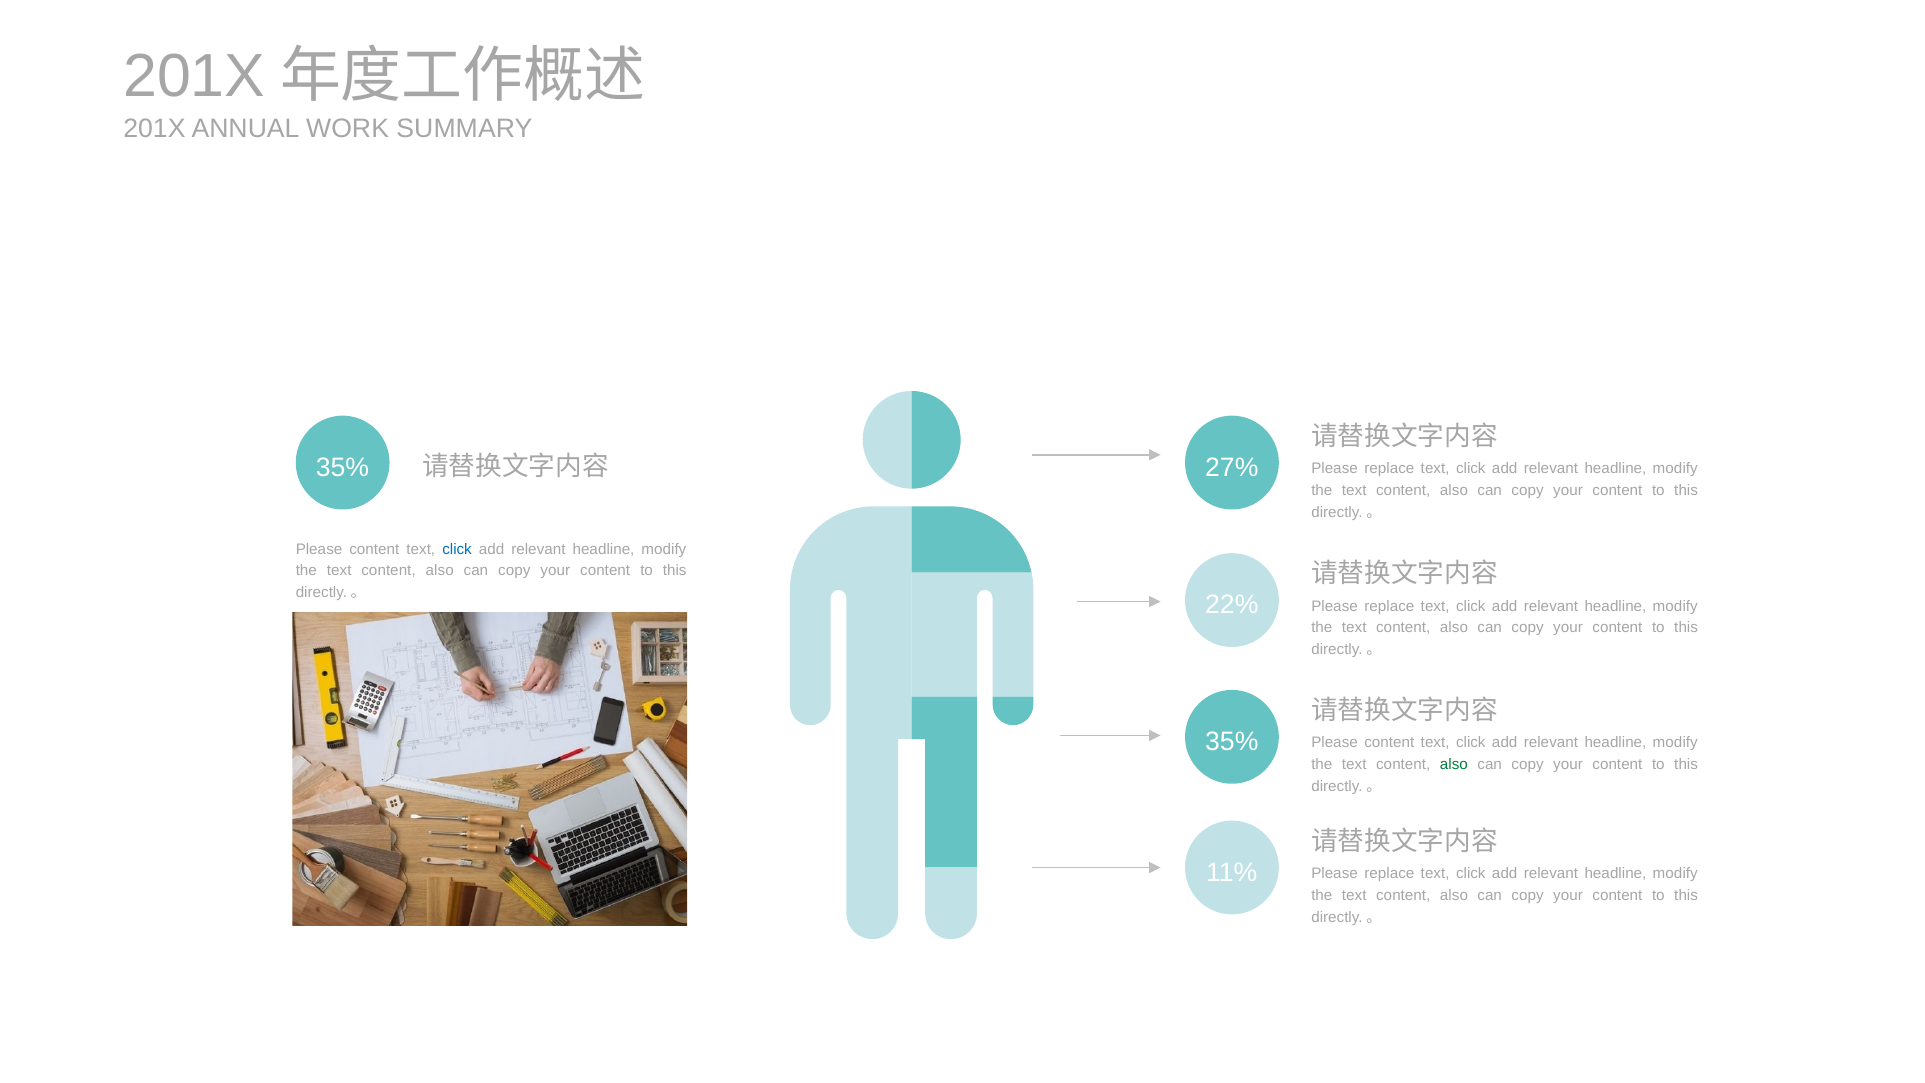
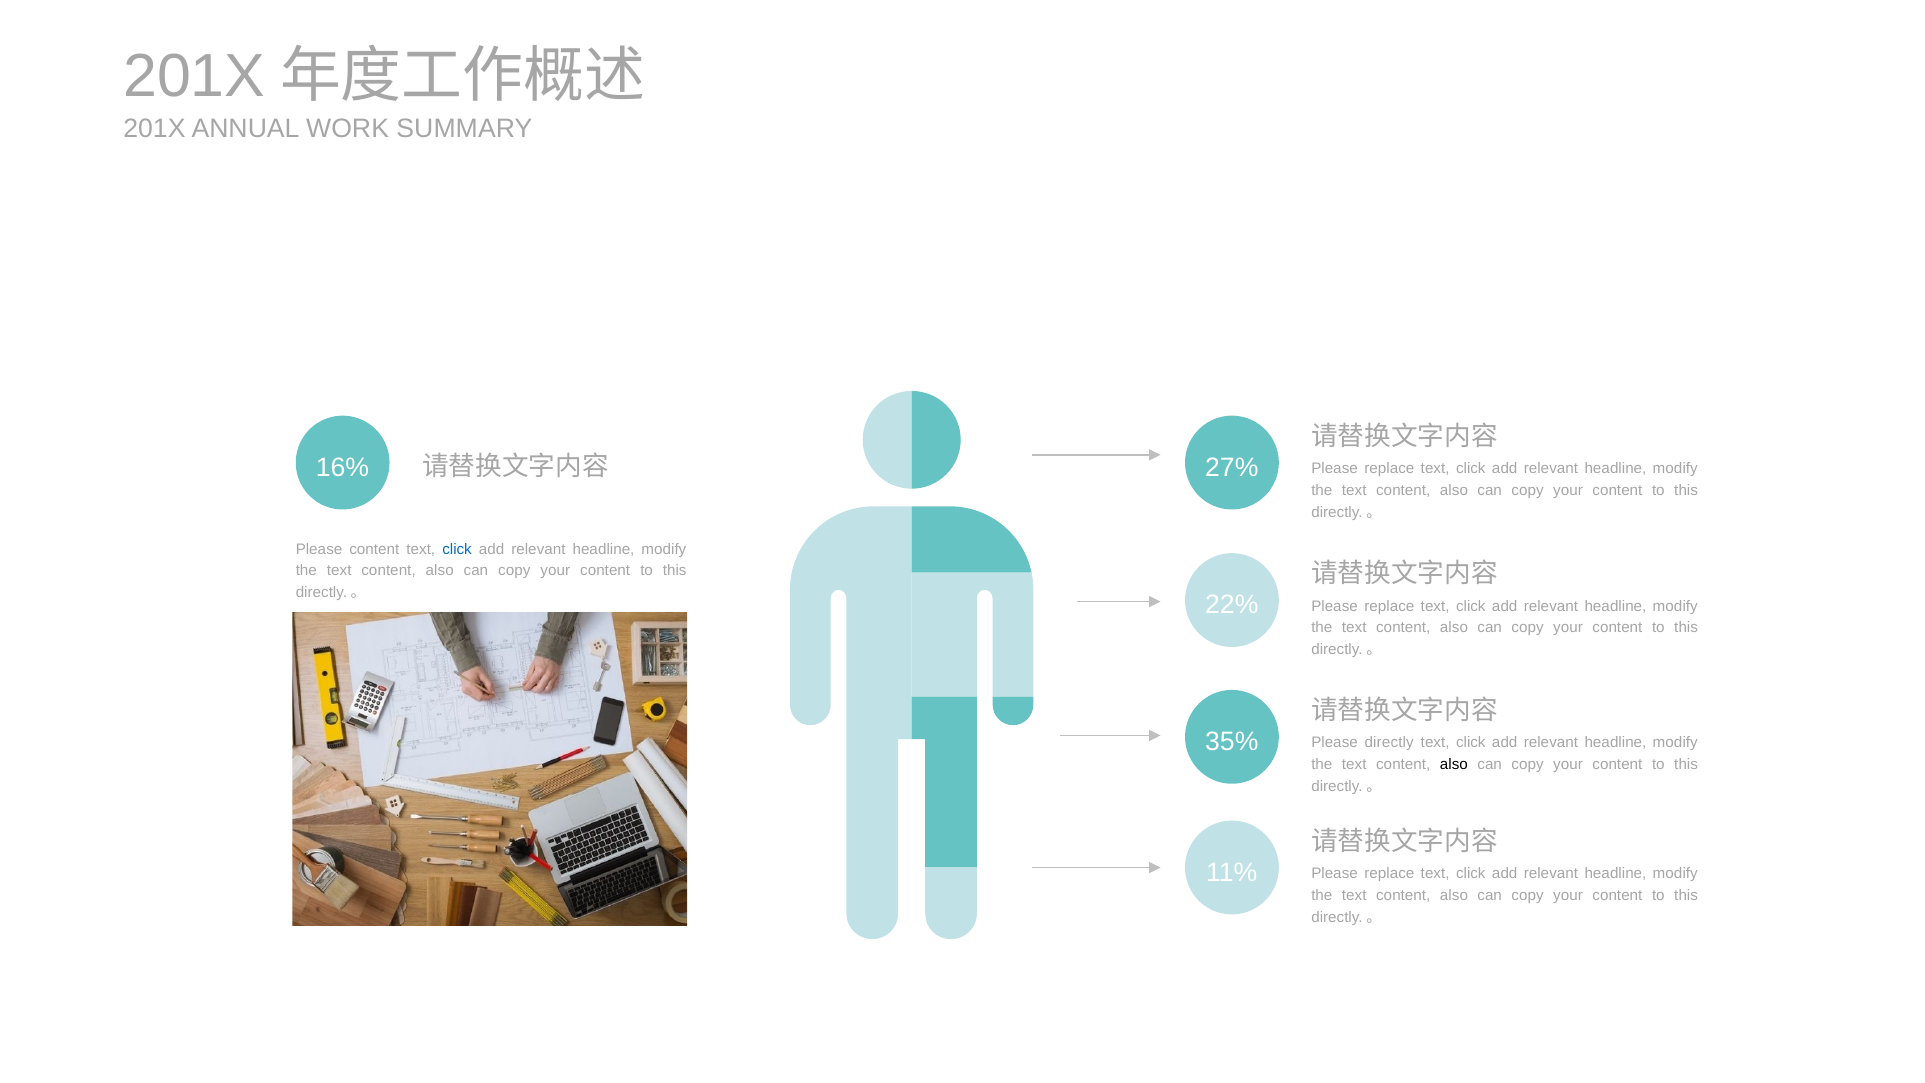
35%: 35% -> 16% (343, 467)
content: content -> directly (1389, 743)
also colour: green -> black (1454, 765)
